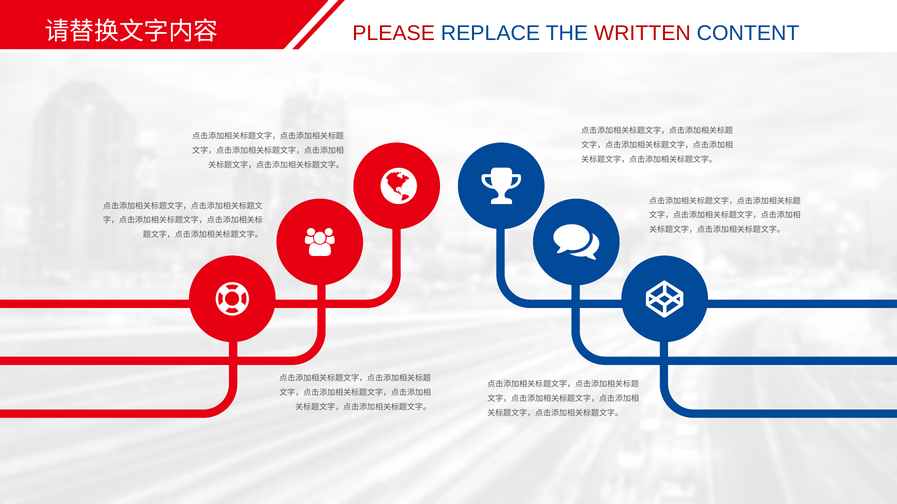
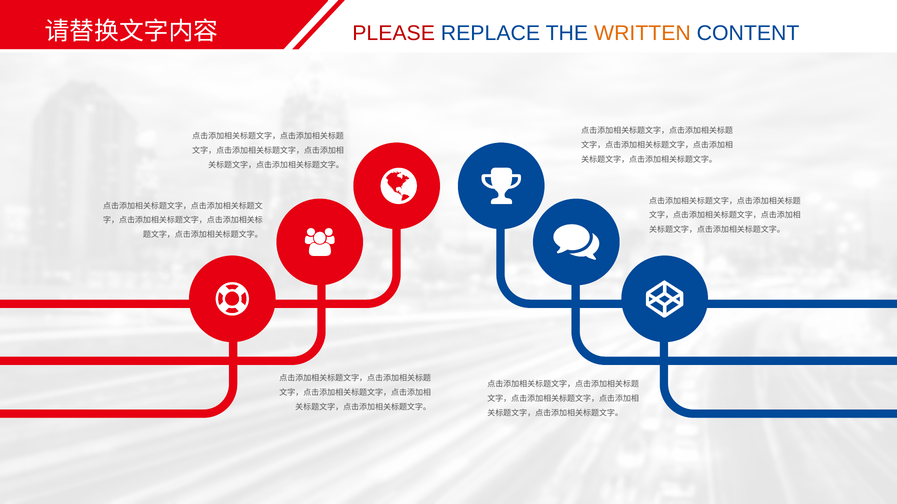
WRITTEN colour: red -> orange (642, 33)
